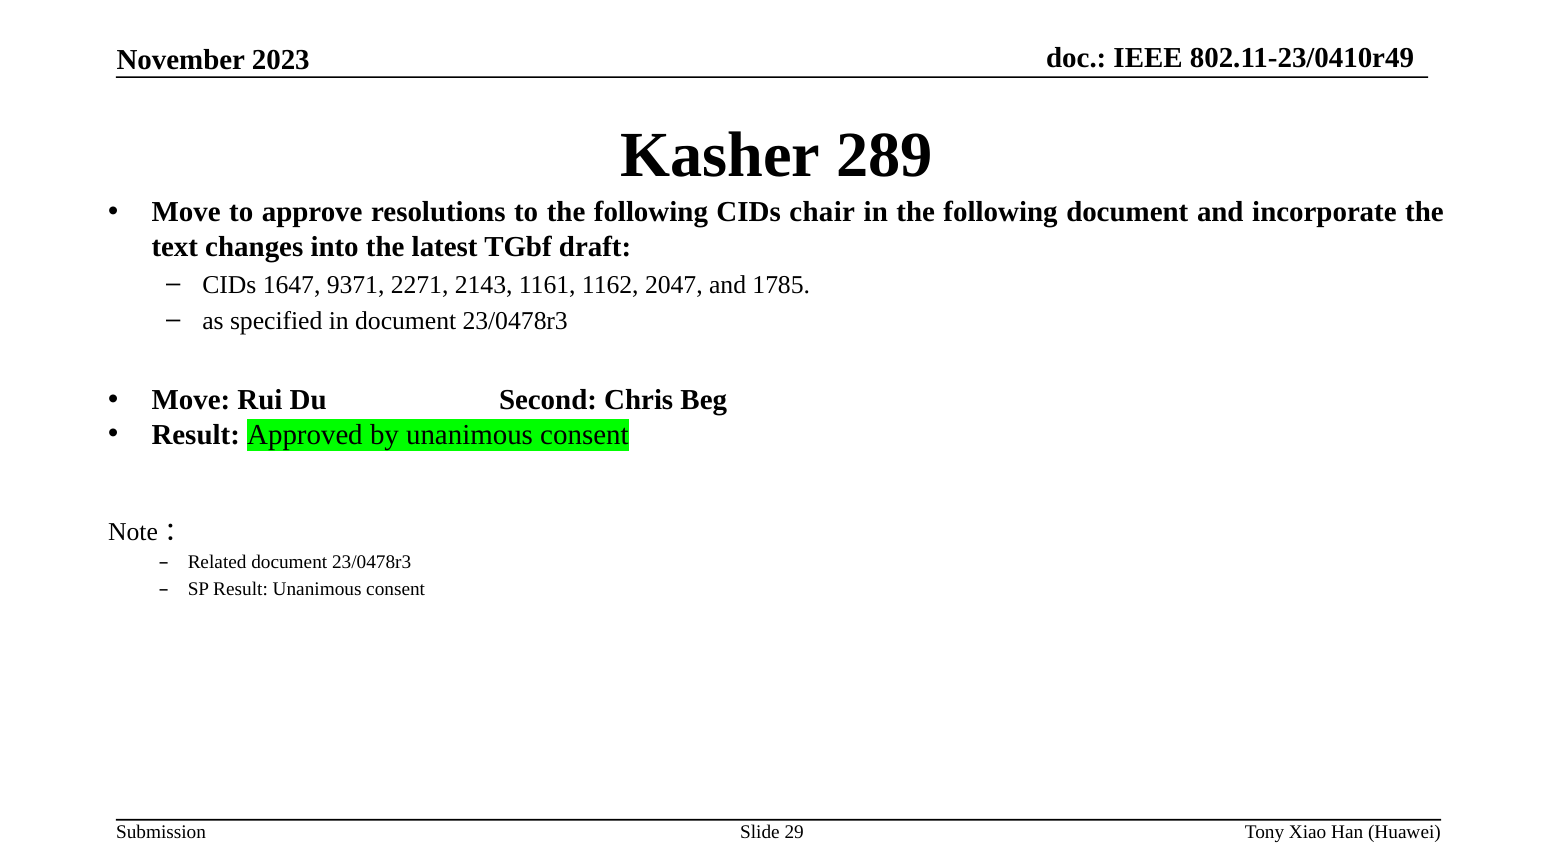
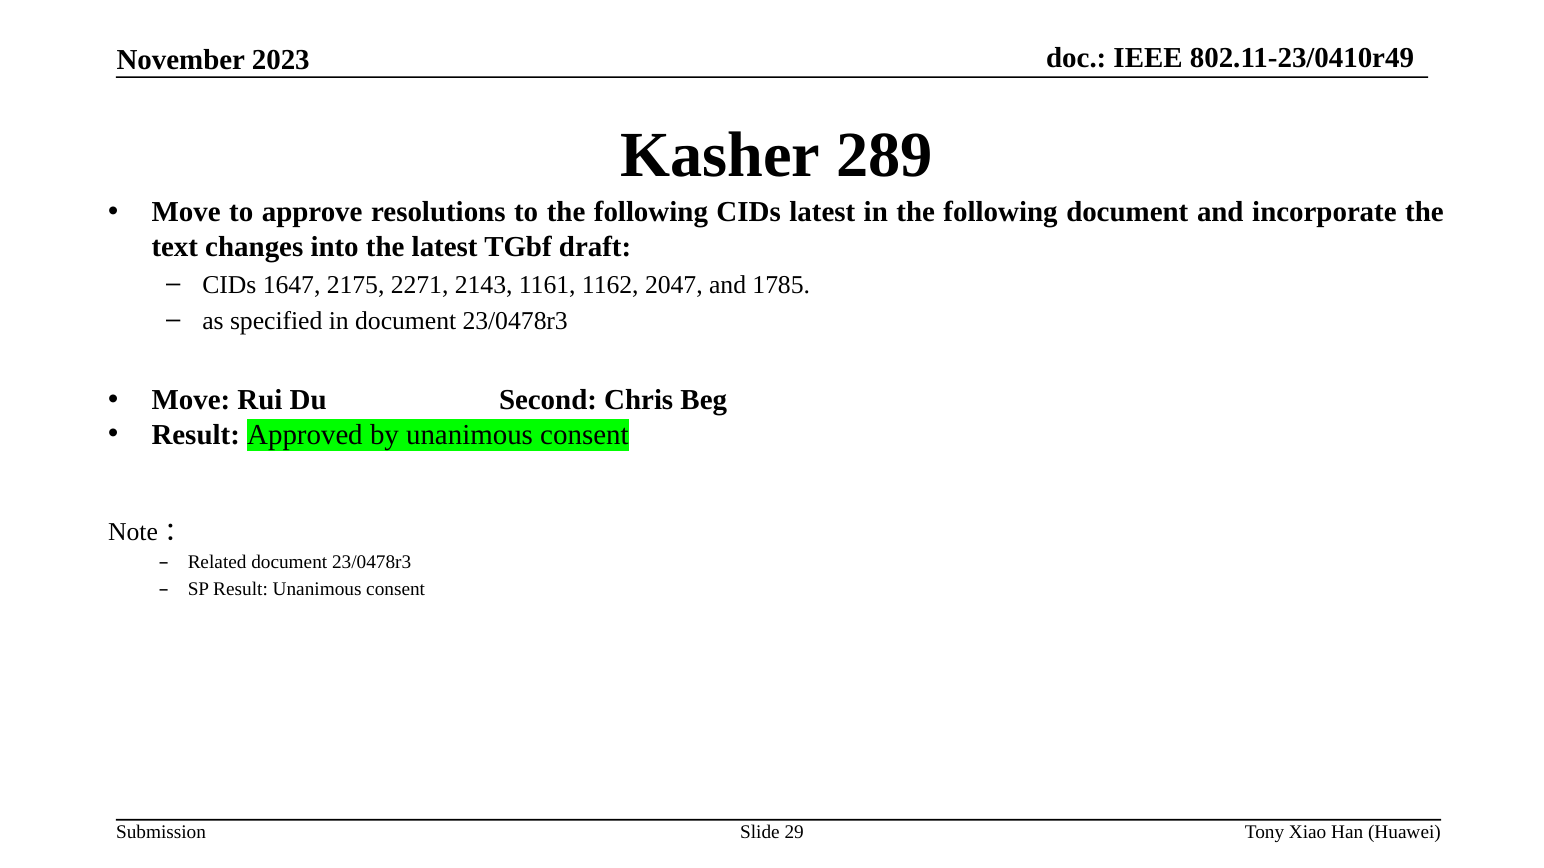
CIDs chair: chair -> latest (822, 212)
9371: 9371 -> 2175 (356, 285)
